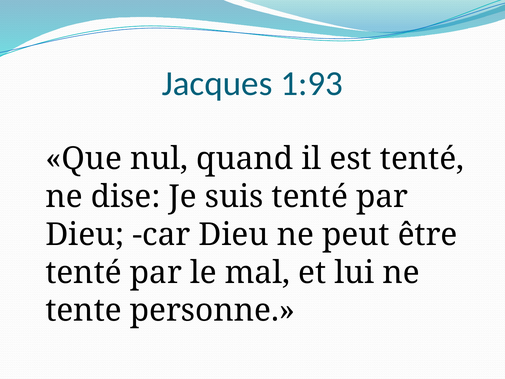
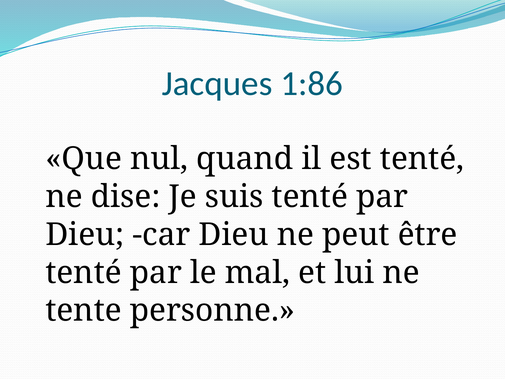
1:93: 1:93 -> 1:86 (312, 83)
